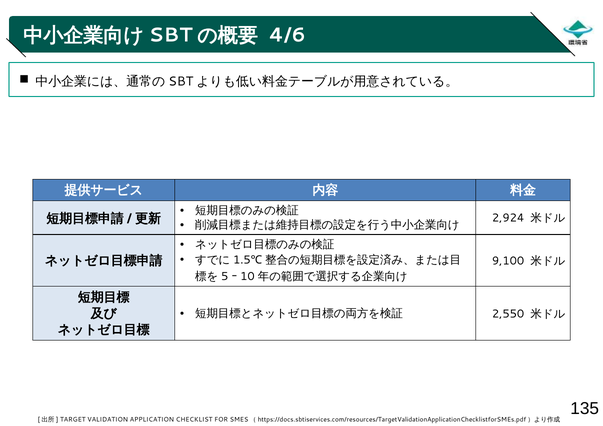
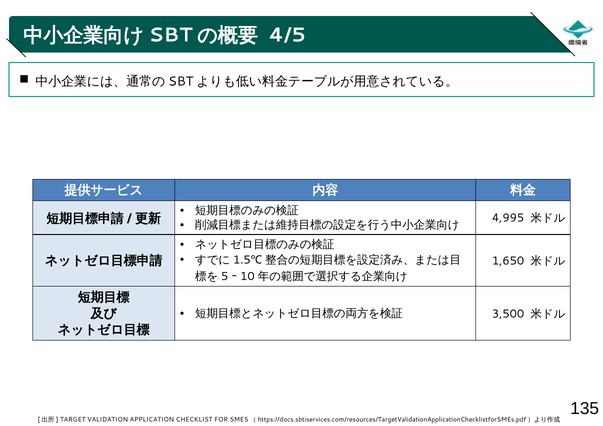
4/6: 4/6 -> 4/5 (287, 35)
2,924: 2,924 -> 4,995 (508, 218)
9,100: 9,100 -> 1,650 (508, 261)
2,550: 2,550 -> 3,500 (508, 314)
